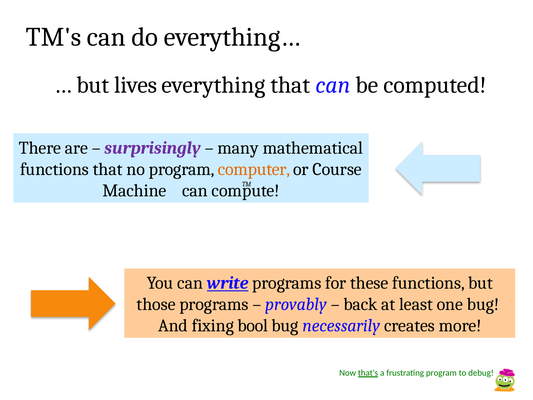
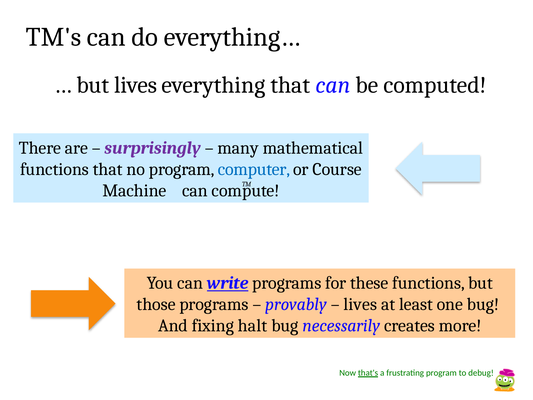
computer colour: orange -> blue (254, 169)
back: back -> lives (360, 304)
bool: bool -> halt (252, 326)
